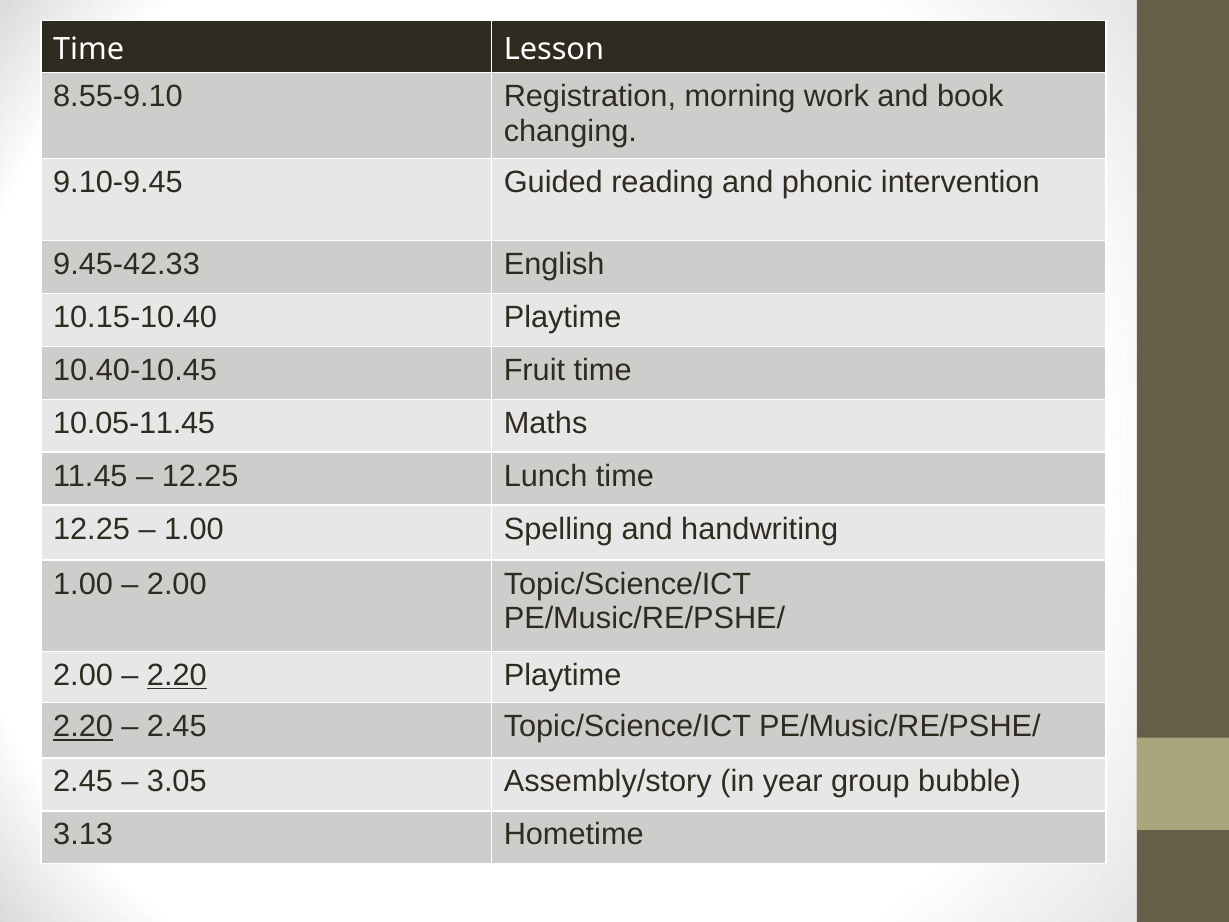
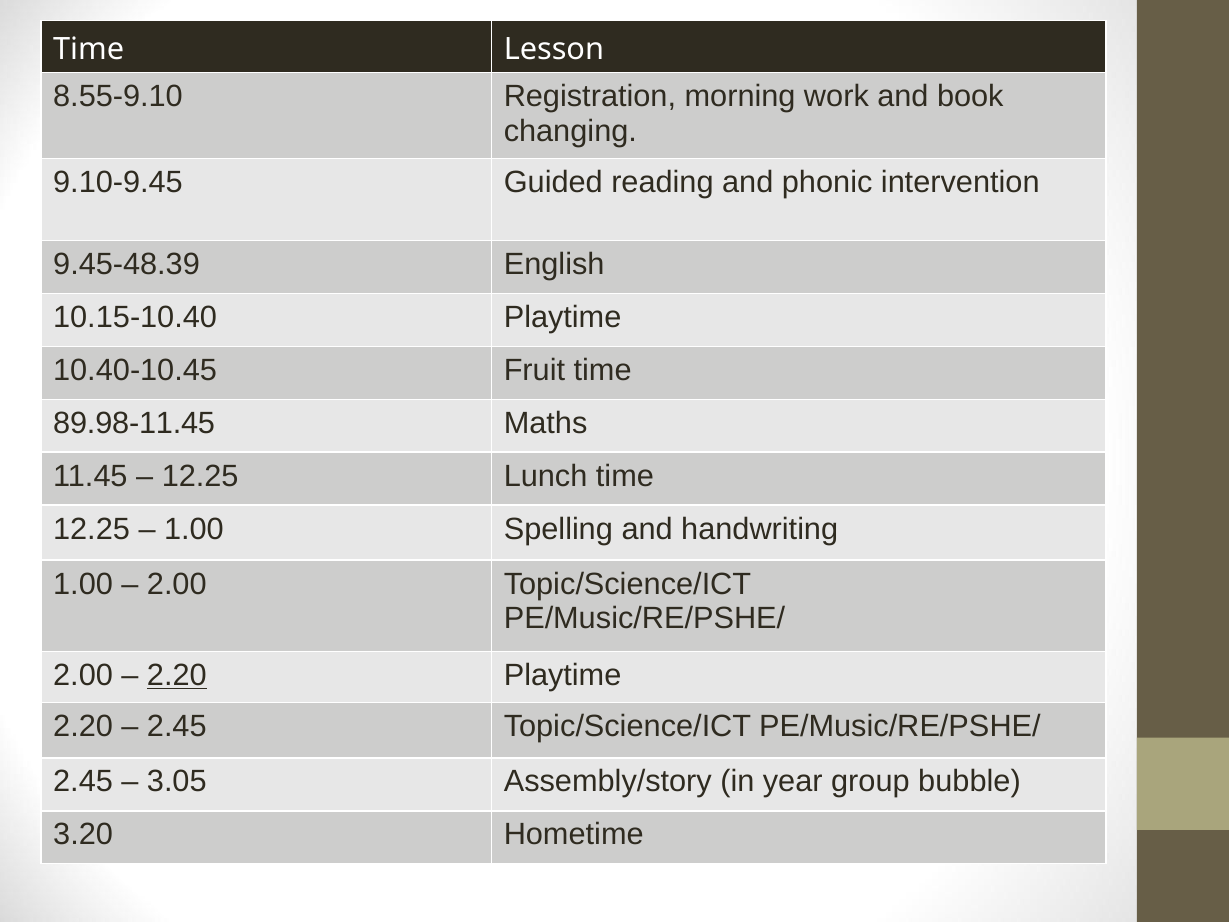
9.45-42.33: 9.45-42.33 -> 9.45-48.39 (127, 264)
10.05-11.45: 10.05-11.45 -> 89.98-11.45 (134, 423)
2.20 underline: present -> none (83, 726)
3.13: 3.13 -> 3.20 (83, 834)
